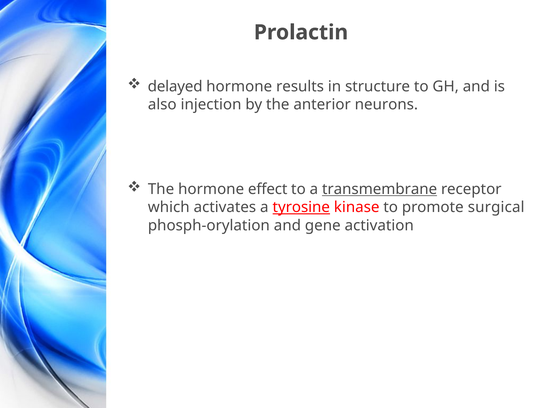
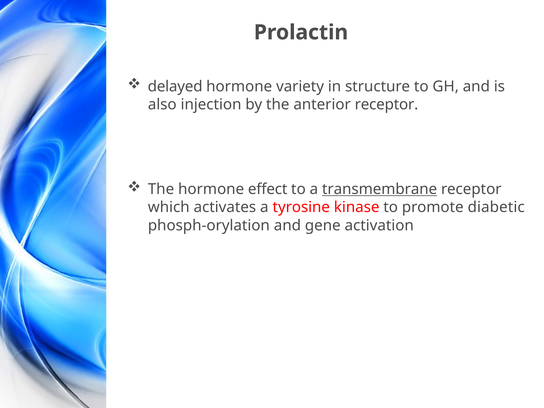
results: results -> variety (300, 86)
anterior neurons: neurons -> receptor (386, 105)
tyrosine underline: present -> none (301, 207)
surgical: surgical -> diabetic (496, 207)
